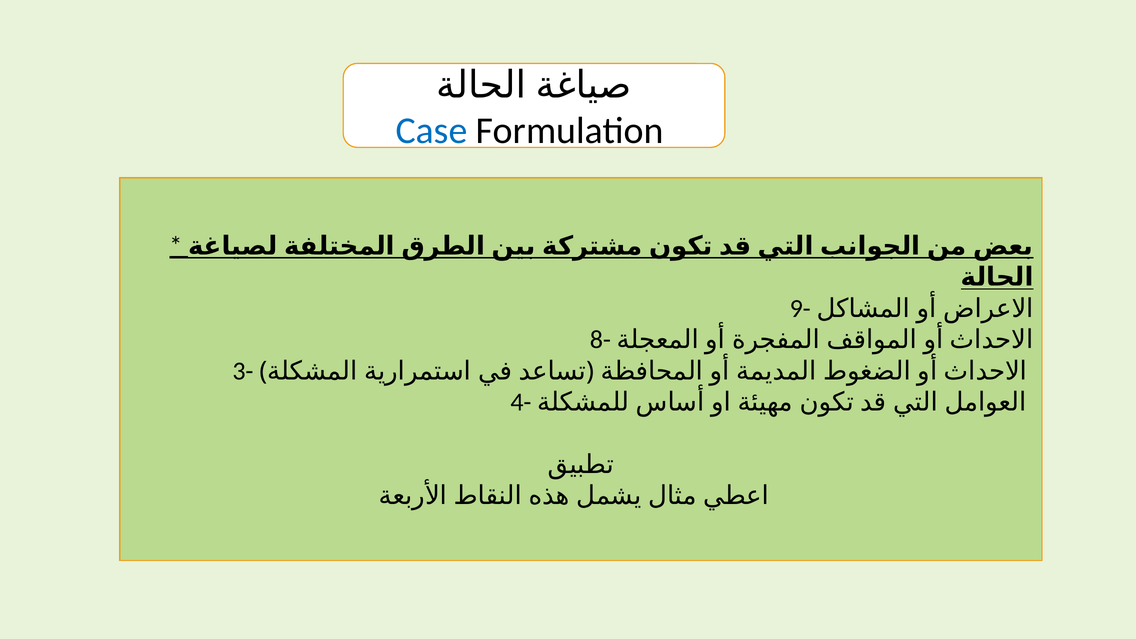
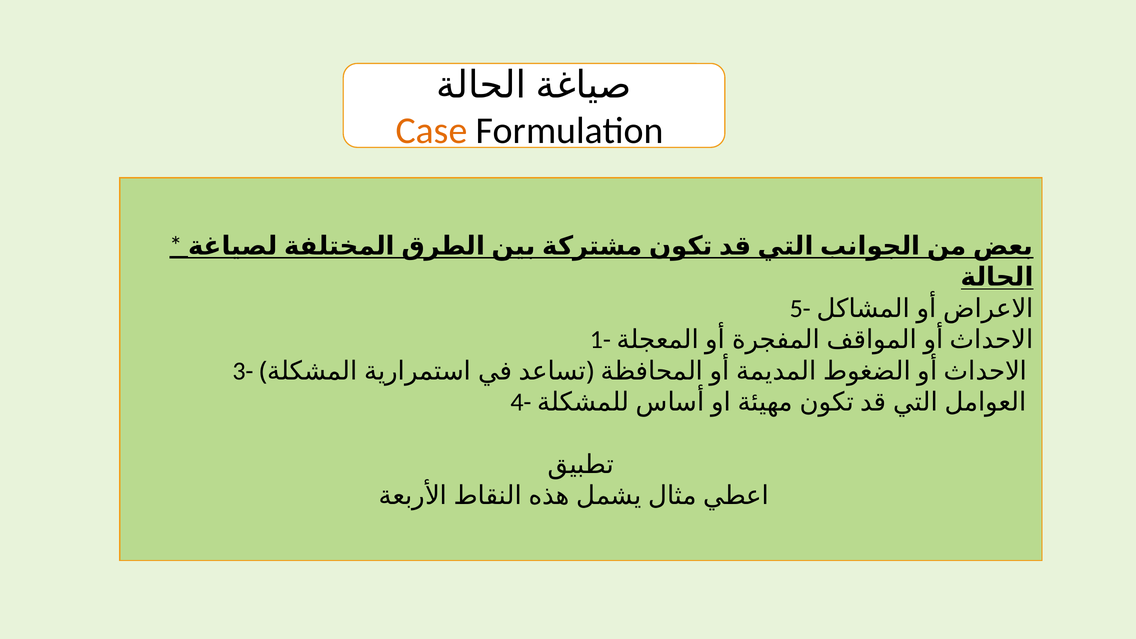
Case colour: blue -> orange (431, 131)
9-: 9- -> 5- (800, 309)
8-: 8- -> 1- (600, 340)
